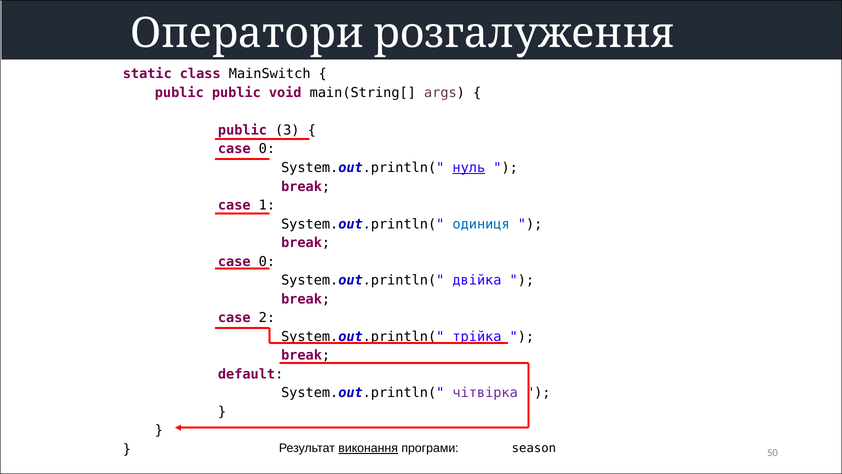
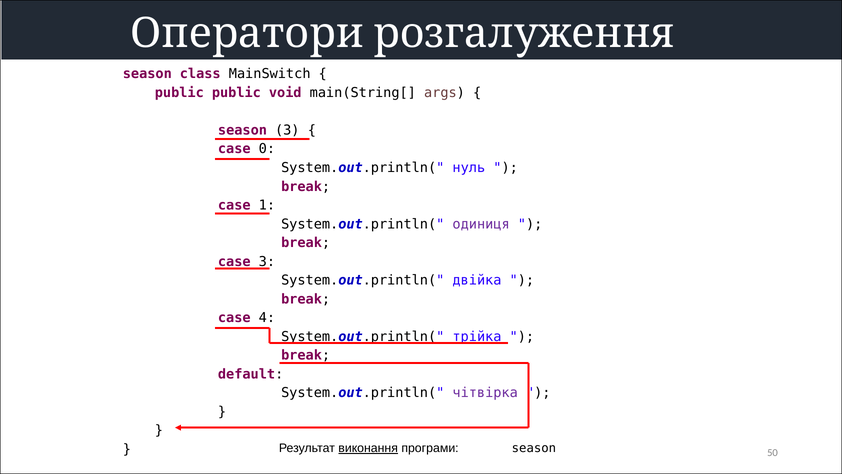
static: static -> season (147, 74)
public: public -> season (243, 130)
нуль underline: present -> none (469, 168)
одиниця colour: blue -> purple (481, 224)
0: 0 -> 3 (267, 261)
2: 2 -> 4 (267, 318)
